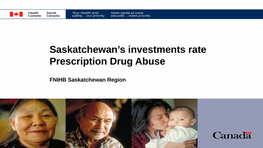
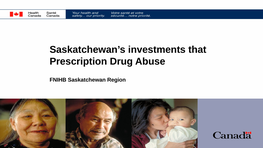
rate: rate -> that (197, 50)
